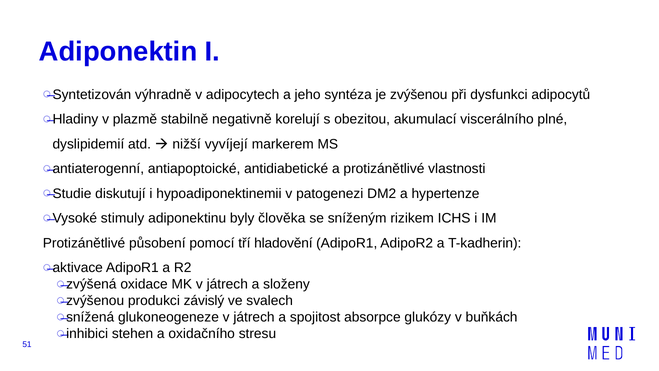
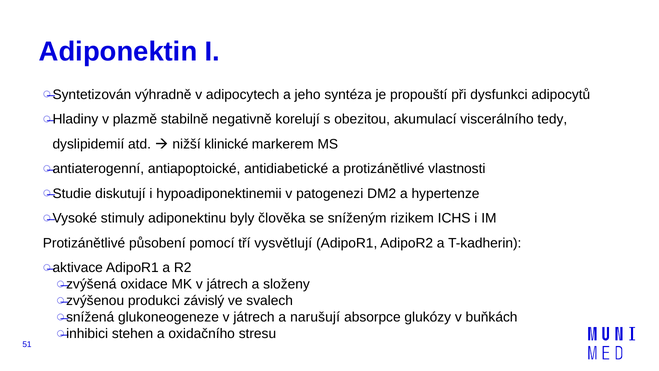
zvýšenou: zvýšenou -> propouští (419, 95)
plné: plné -> tedy (552, 119)
vyvíjejí: vyvíjejí -> klinické (226, 144)
hladovění: hladovění -> vysvětlují (283, 243)
spojitost: spojitost -> narušují (315, 317)
